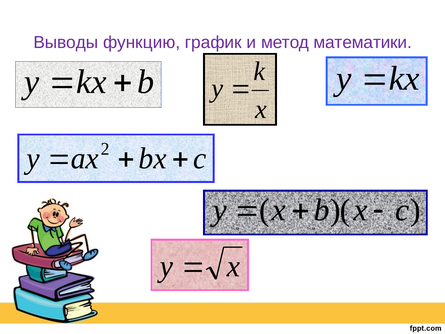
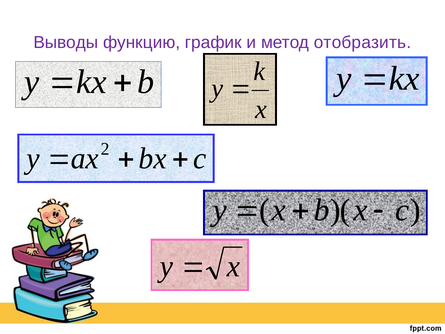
математики: математики -> отобразить (363, 42)
